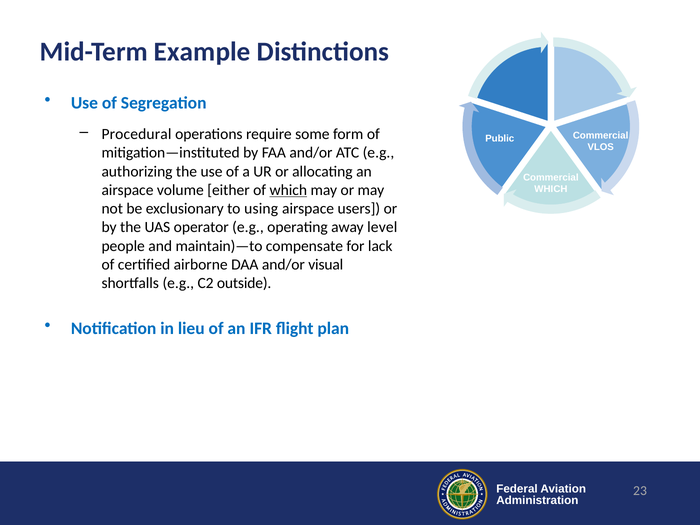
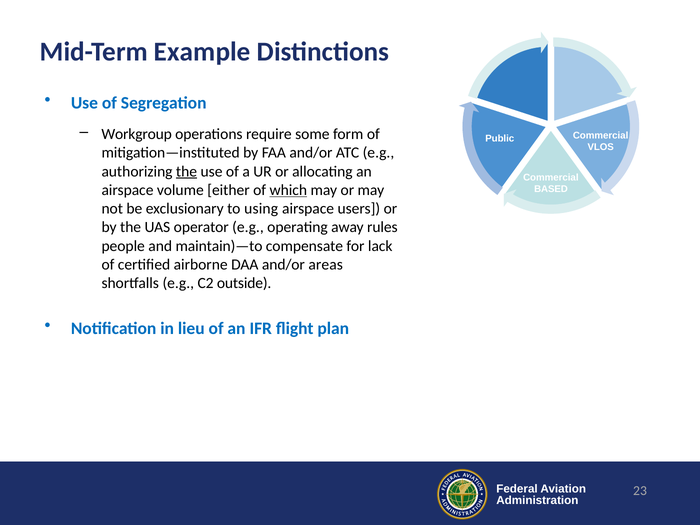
Procedural: Procedural -> Workgroup (137, 134)
the underline: none -> present (187, 171)
WHICH: WHICH -> BASED (551, 189)
level: level -> rules (382, 227)
visual: visual -> areas (326, 265)
